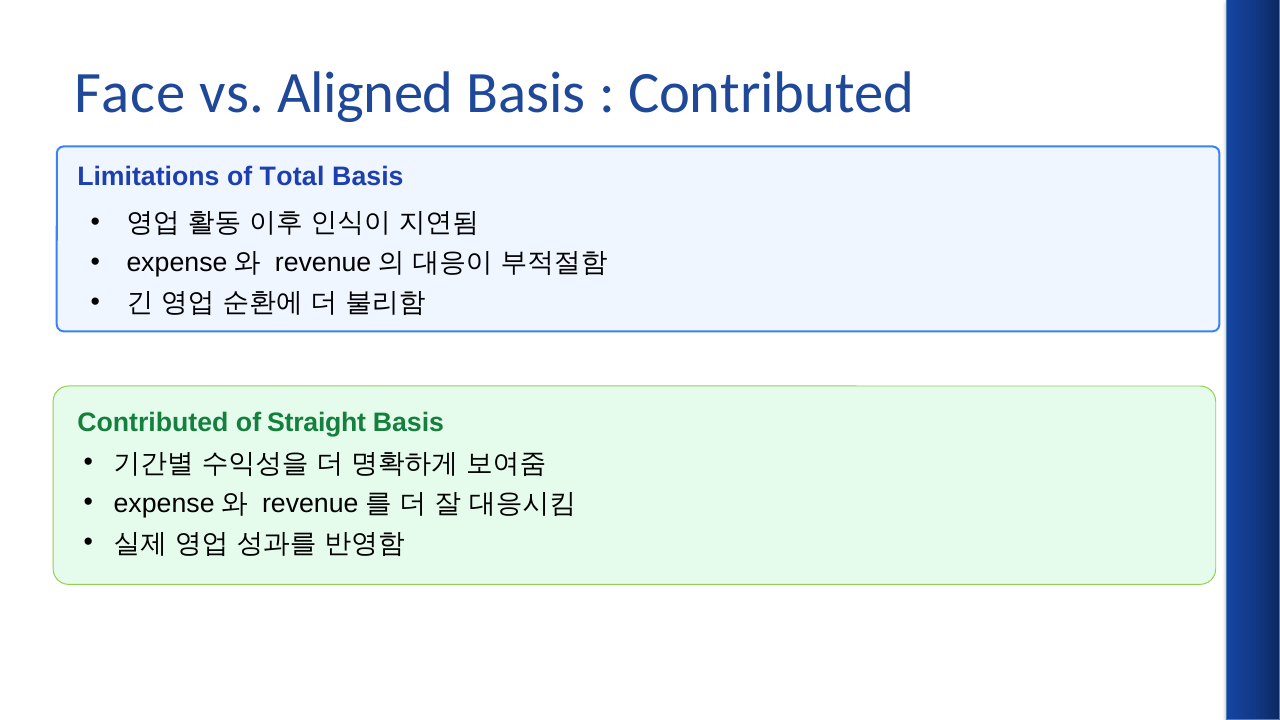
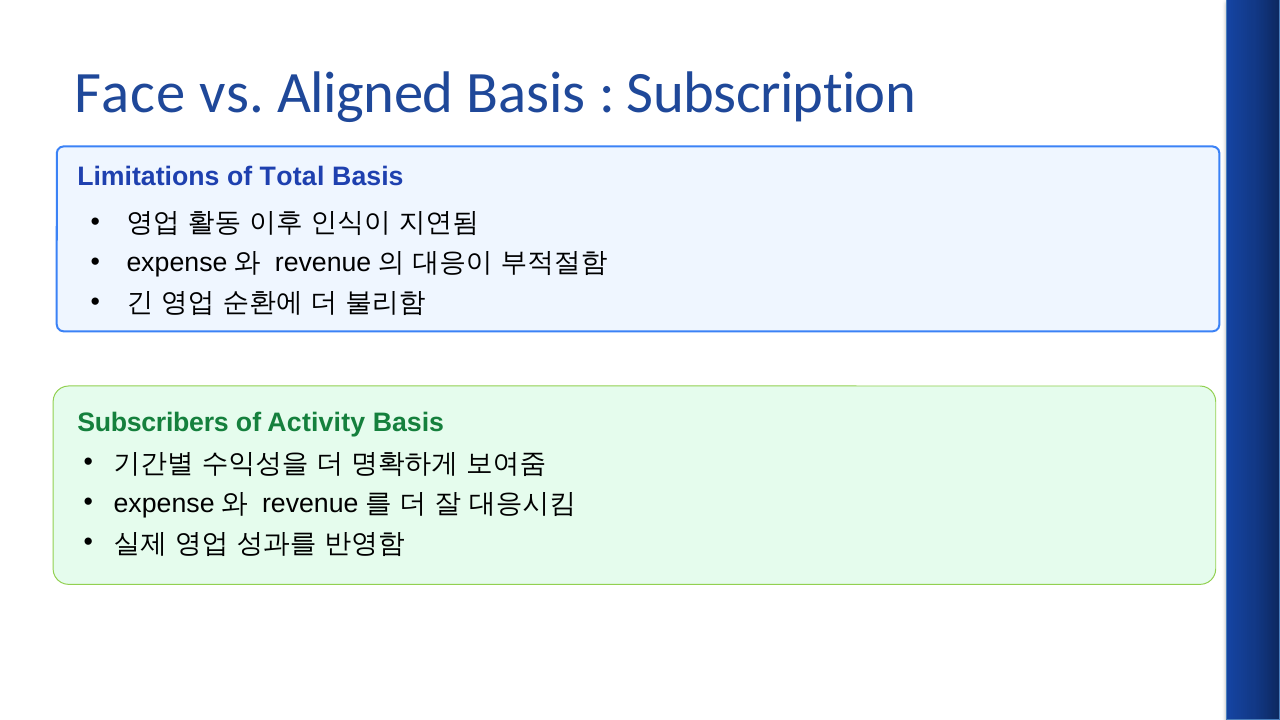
Contributed: Contributed -> Subscription (771, 93)
Contributed: Contributed -> Subscribers (153, 423)
Straight: Straight -> Activity (316, 423)
